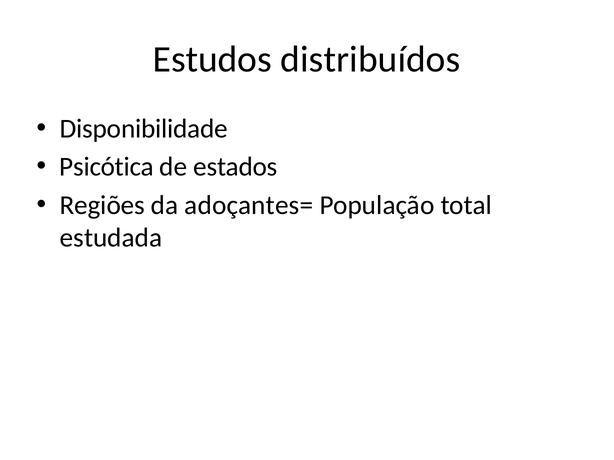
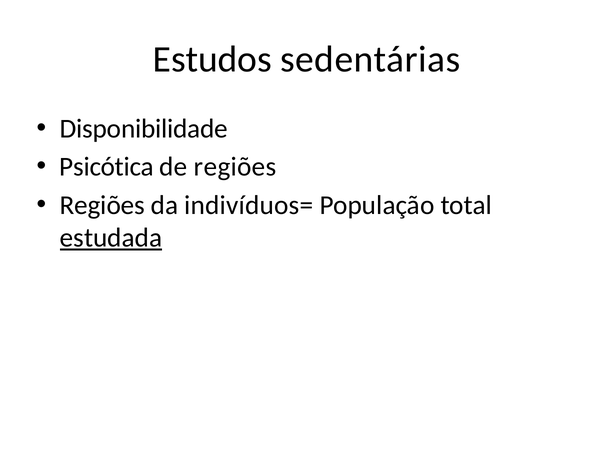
distribuídos: distribuídos -> sedentárias (370, 59)
de estados: estados -> regiões (235, 167)
adoçantes=: adoçantes= -> indivíduos= (249, 205)
estudada underline: none -> present (111, 238)
